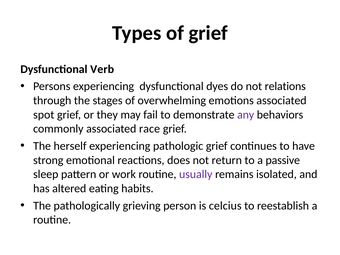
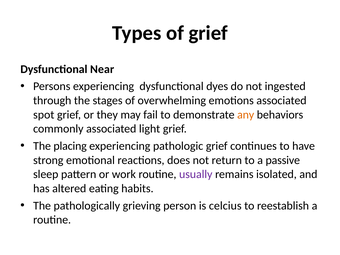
Verb: Verb -> Near (102, 69)
relations: relations -> ingested (285, 86)
any colour: purple -> orange (246, 115)
race: race -> light (150, 129)
herself: herself -> placing (70, 146)
